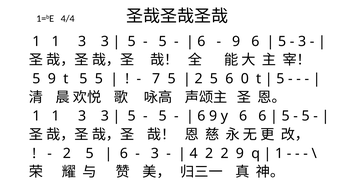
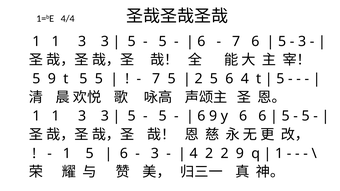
9: 9 -> 7 (236, 41)
6 0: 0 -> 4 (245, 79)
2: 2 -> 1 (67, 154)
